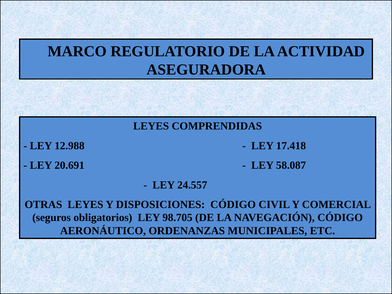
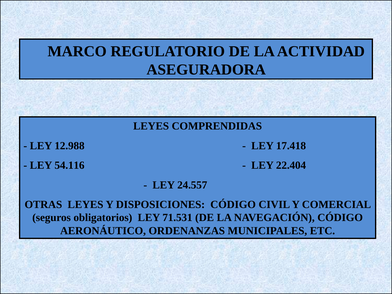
20.691: 20.691 -> 54.116 (70, 165)
58.087: 58.087 -> 22.404 (291, 165)
98.705: 98.705 -> 71.531 (177, 218)
